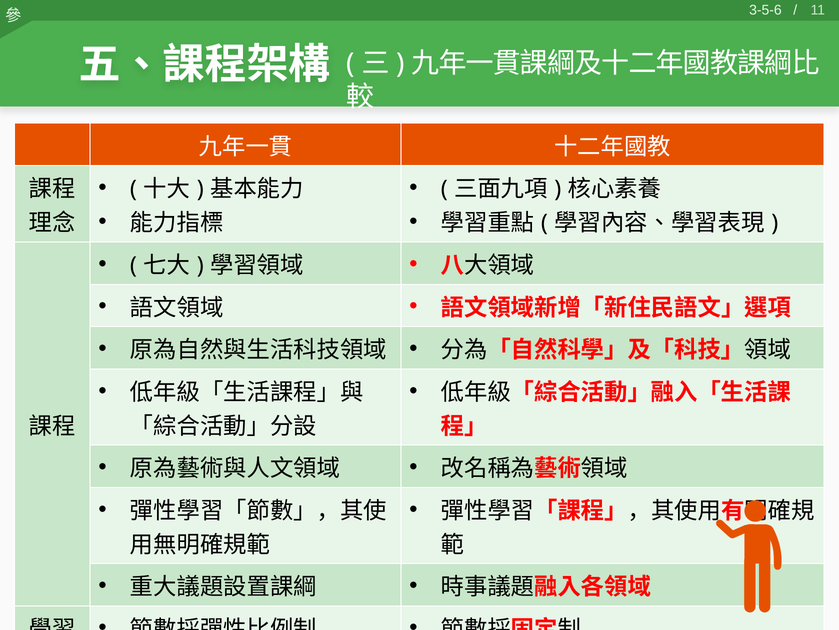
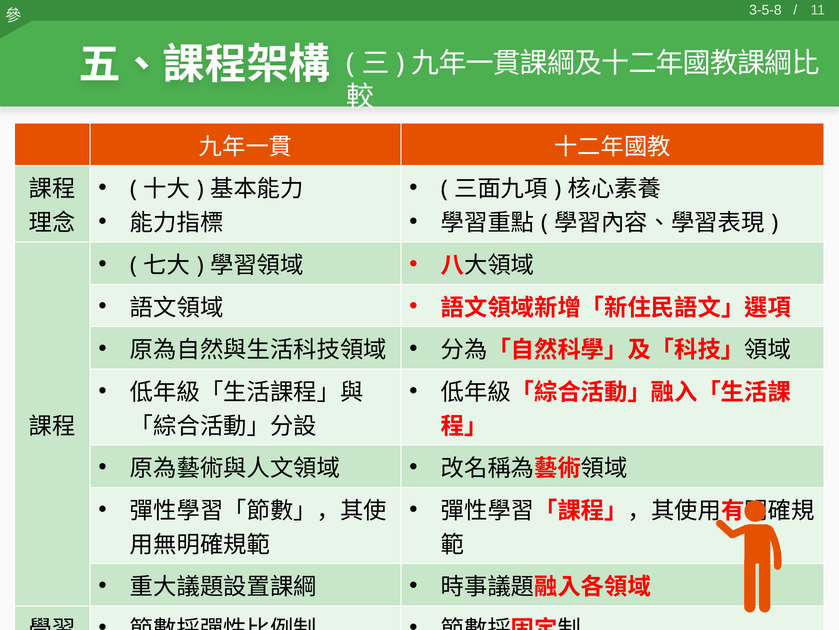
3-5-6: 3-5-6 -> 3-5-8 (765, 10)
